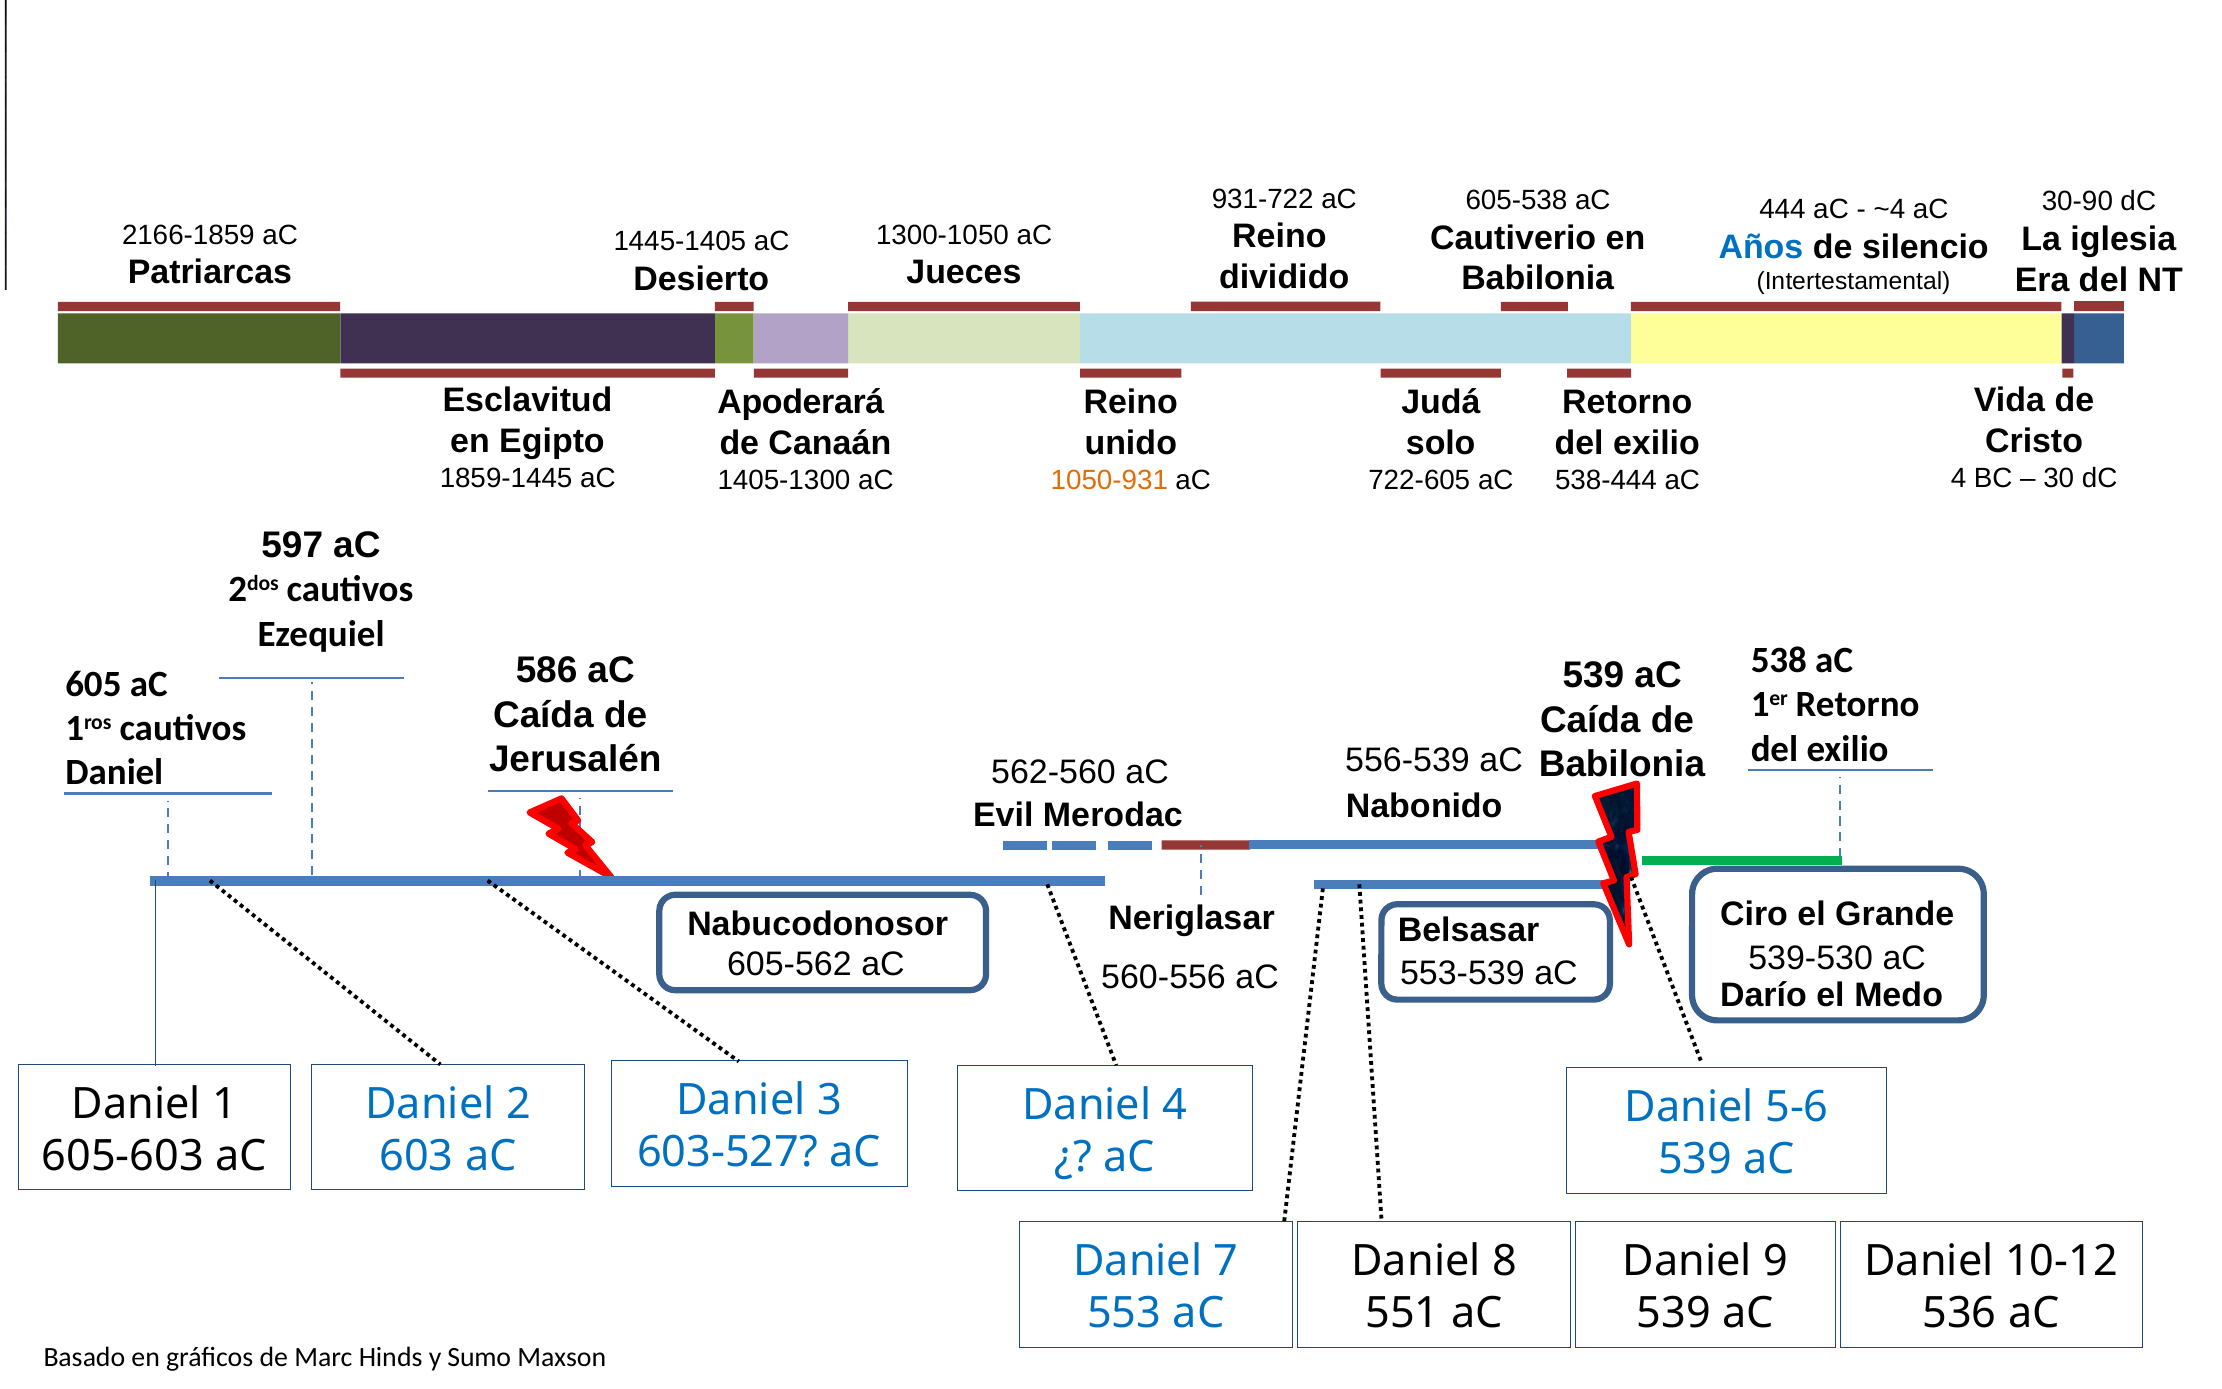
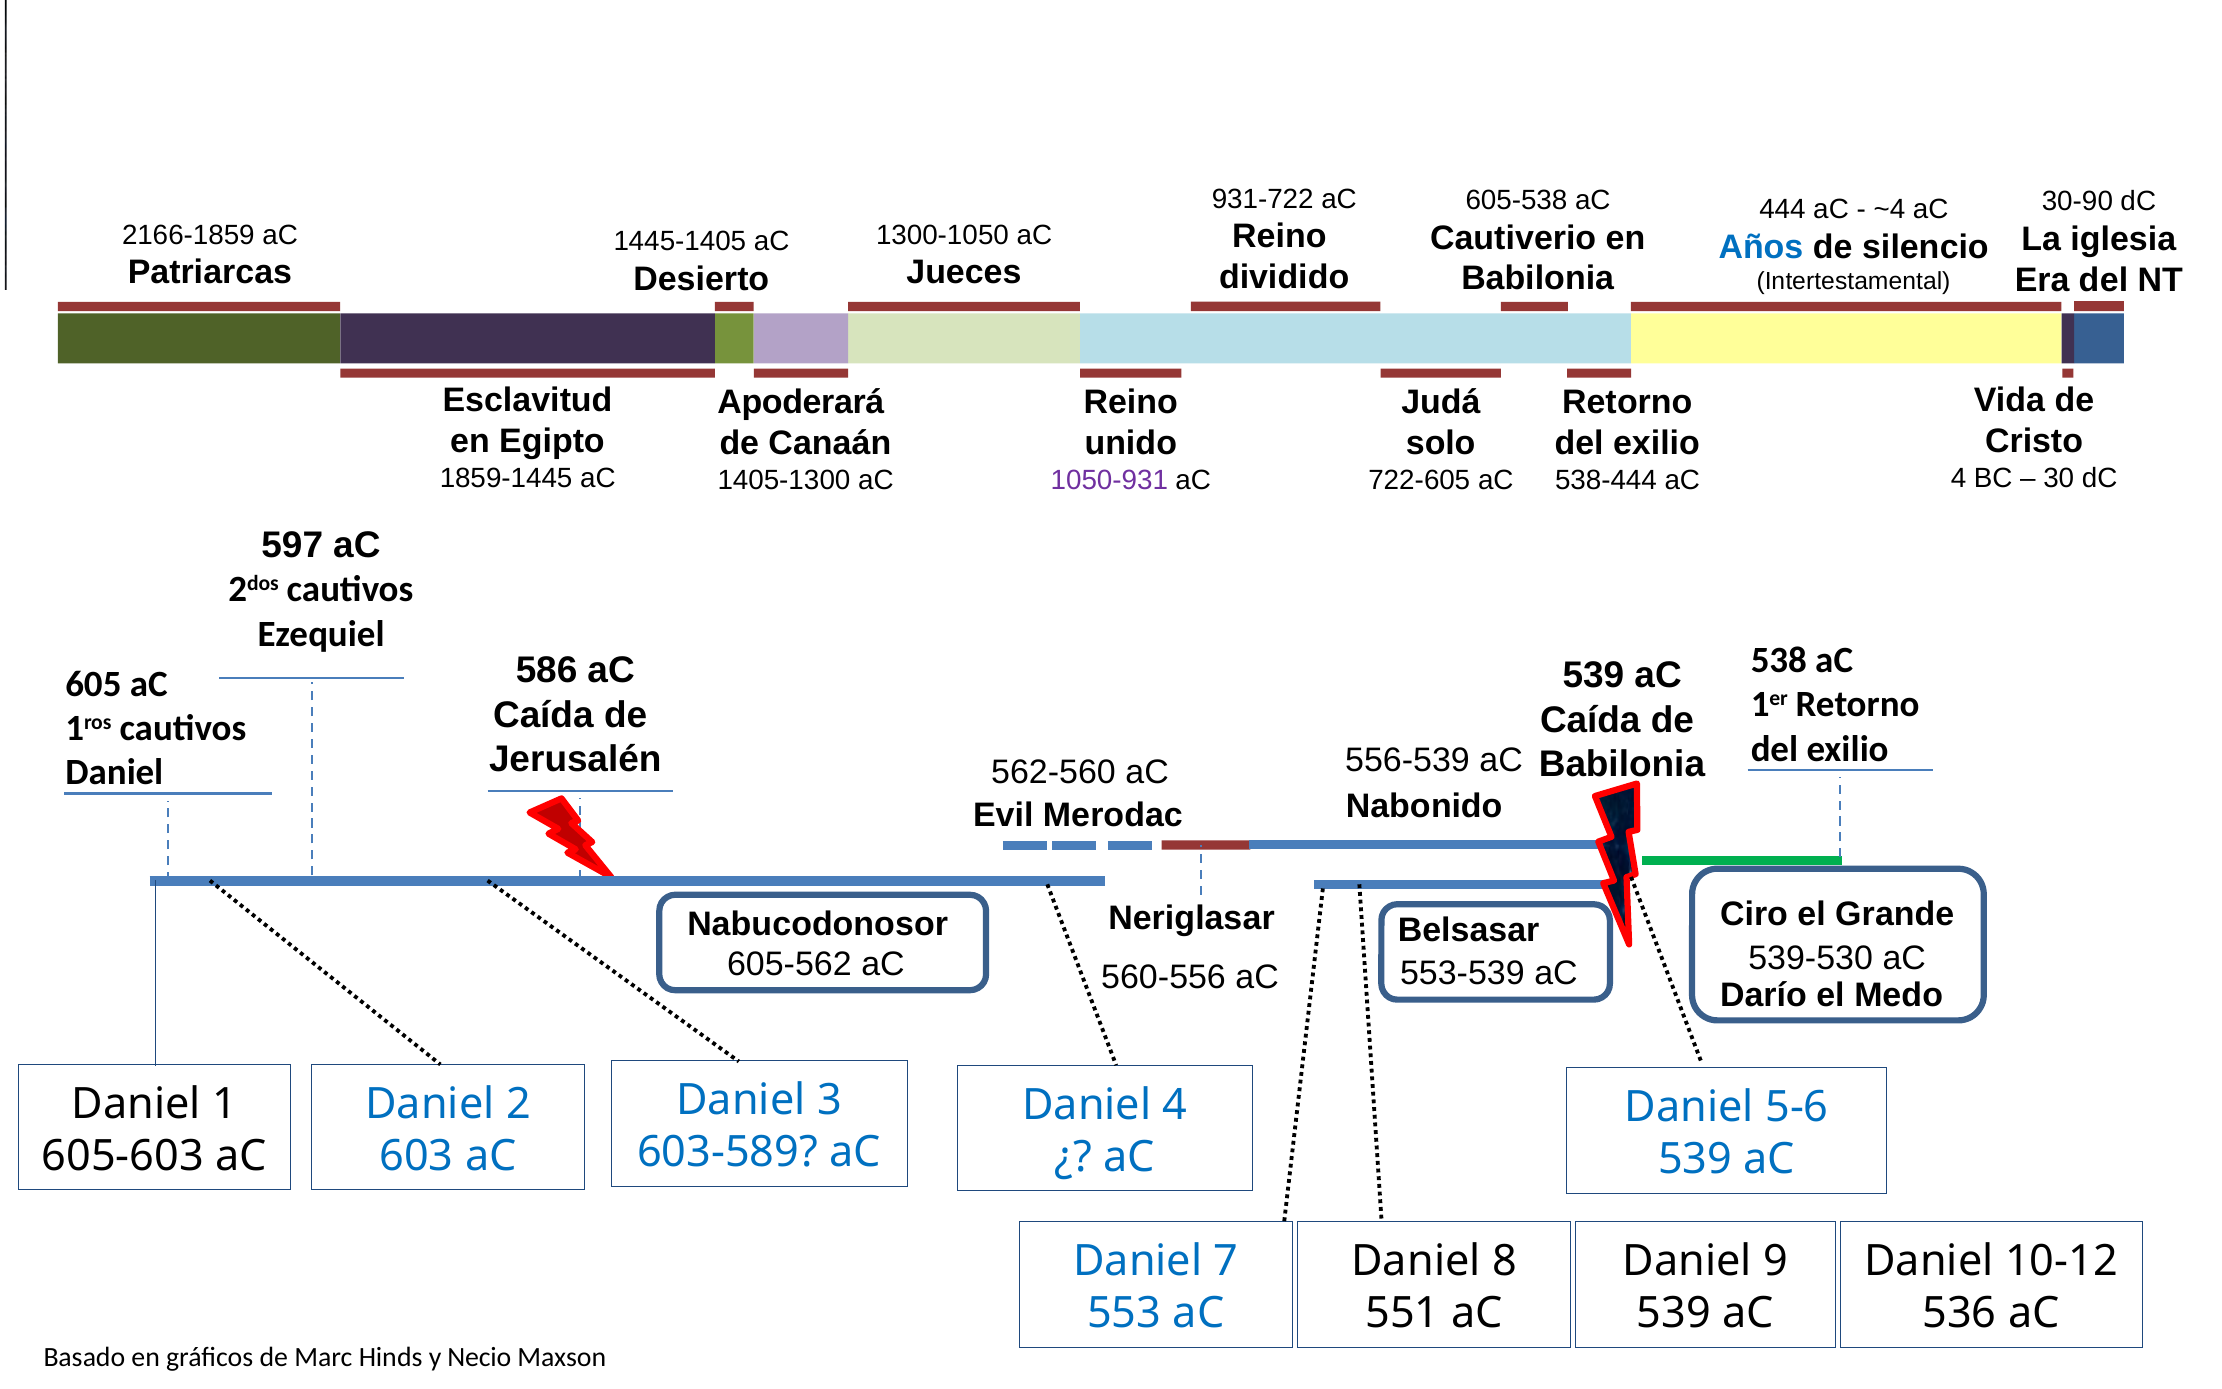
1050-931 colour: orange -> purple (1109, 480)
603-527: 603-527 -> 603-589 (728, 1152)
Sumo: Sumo -> Necio (479, 1357)
